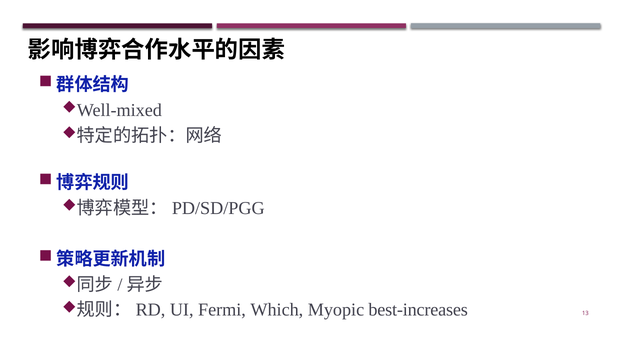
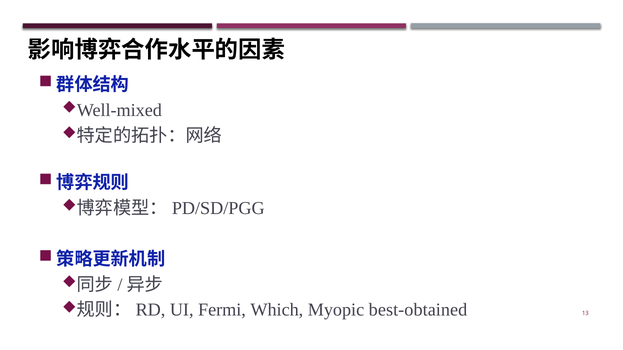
best-increases: best-increases -> best-obtained (418, 310)
